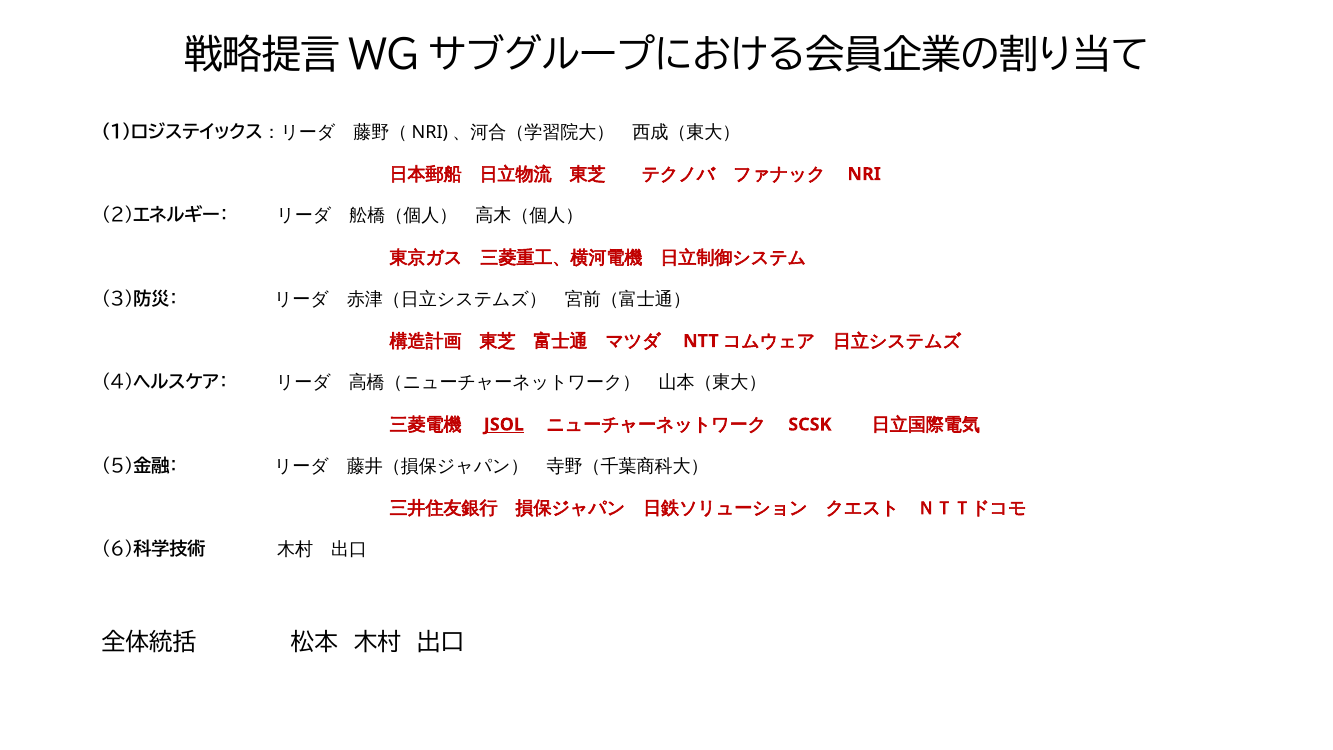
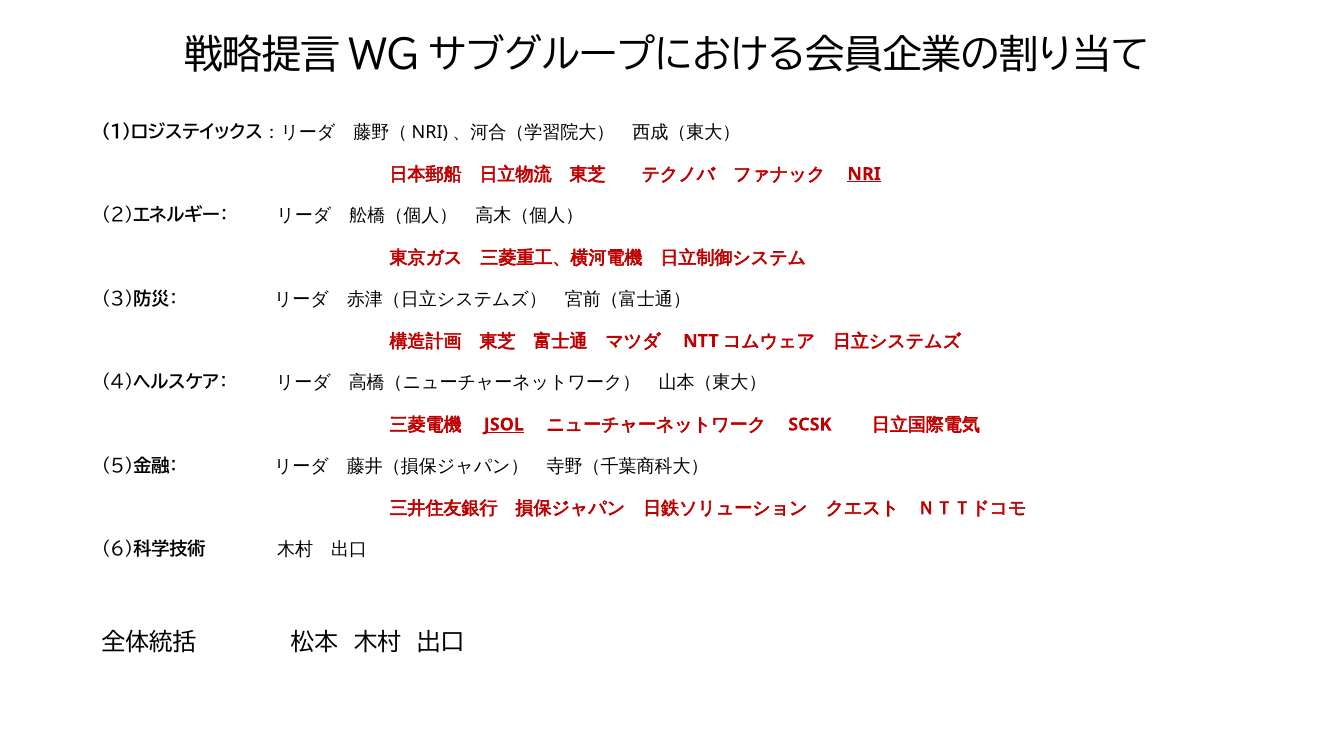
NRI underline: none -> present (864, 174)
